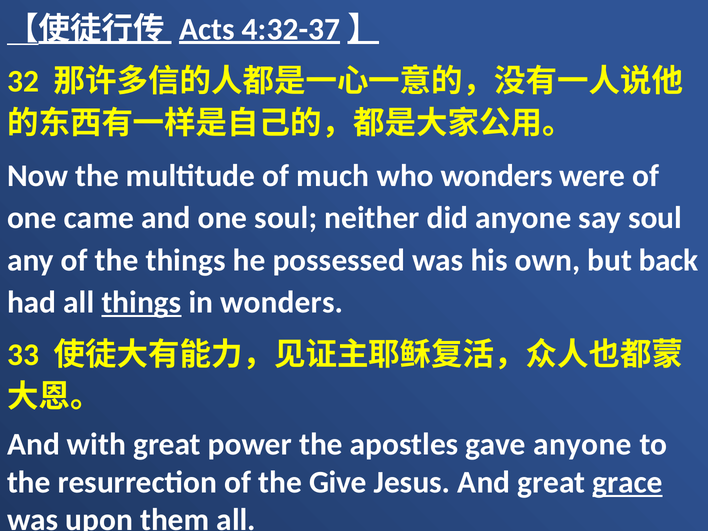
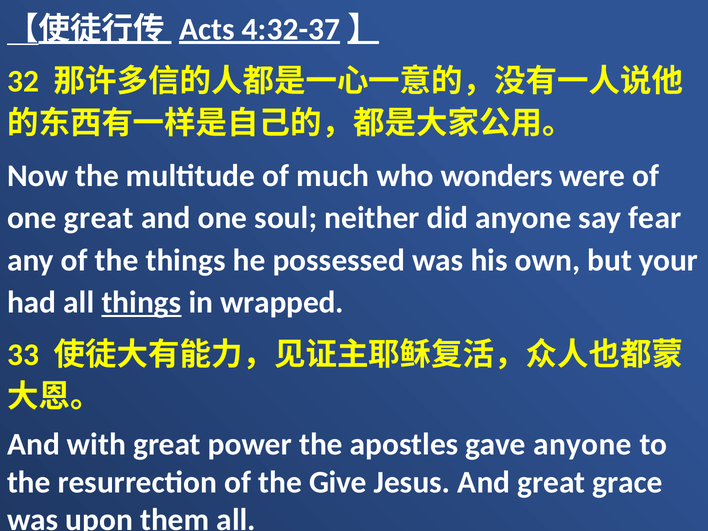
one came: came -> great (99, 218)
say soul: soul -> fear (655, 218)
back: back -> your (668, 260)
in wonders: wonders -> wrapped (282, 303)
grace underline: present -> none (627, 482)
